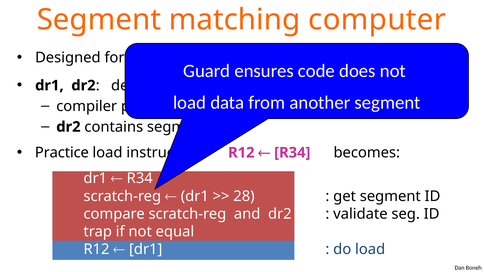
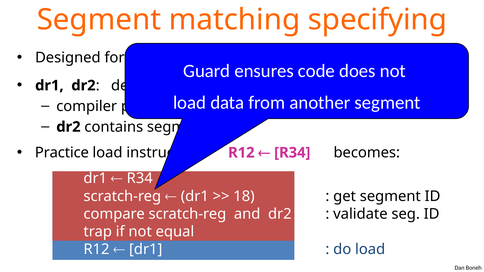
computer: computer -> specifying (377, 20)
28: 28 -> 18 (244, 196)
